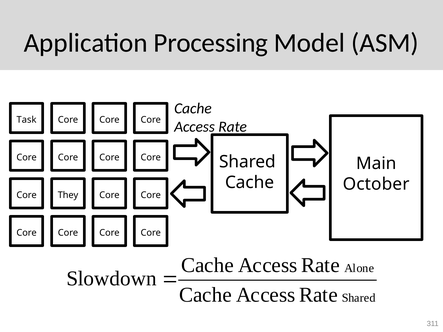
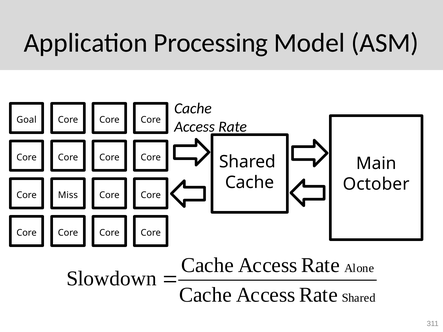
Task: Task -> Goal (27, 120)
They: They -> Miss (68, 195)
